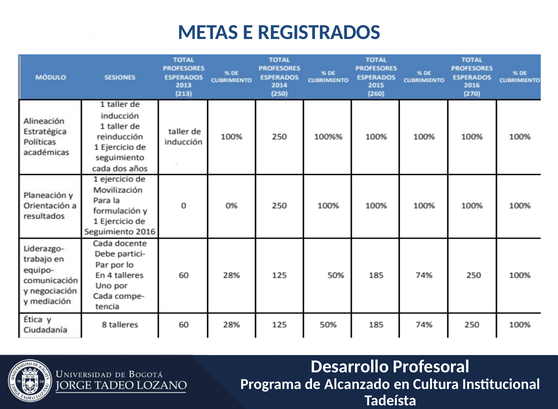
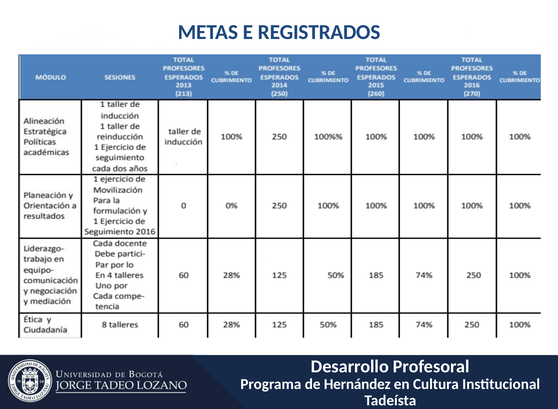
Alcanzado: Alcanzado -> Hernández (357, 384)
